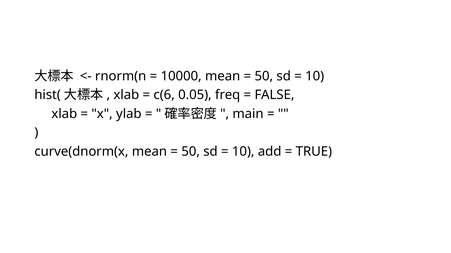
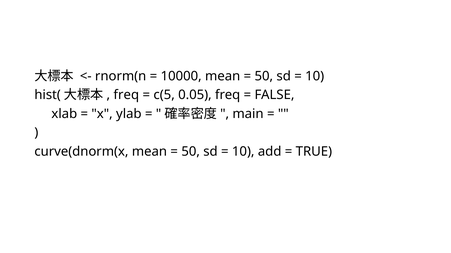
xlab: xlab -> freq (126, 95)
c(6: c(6 -> c(5 (164, 95)
